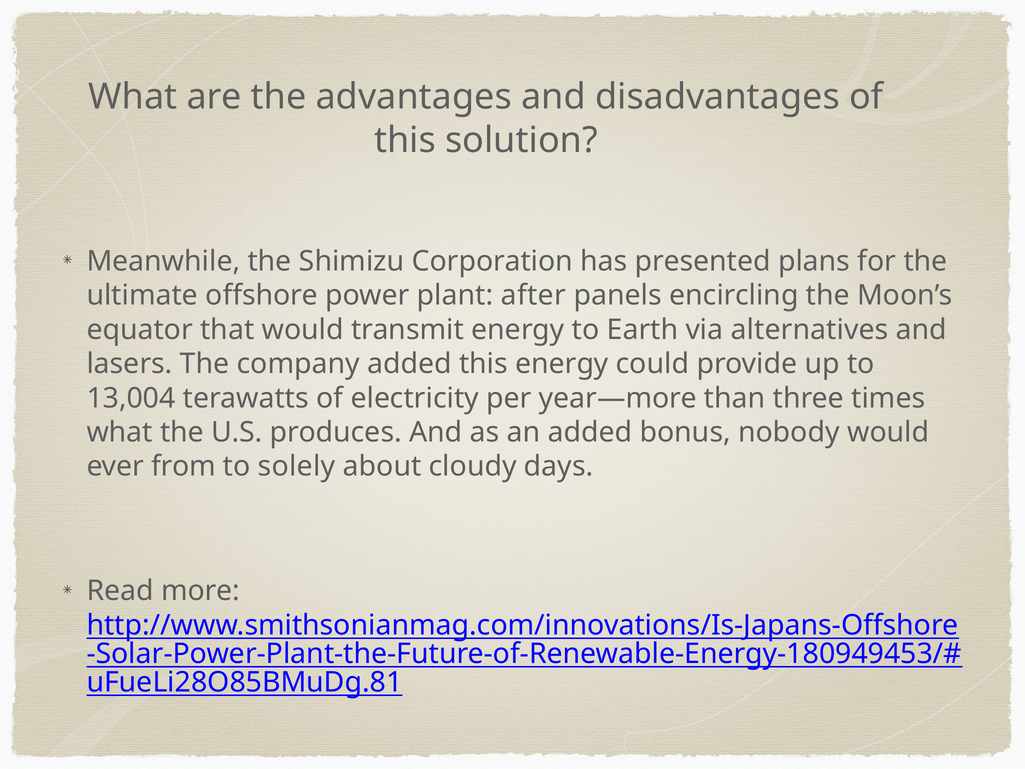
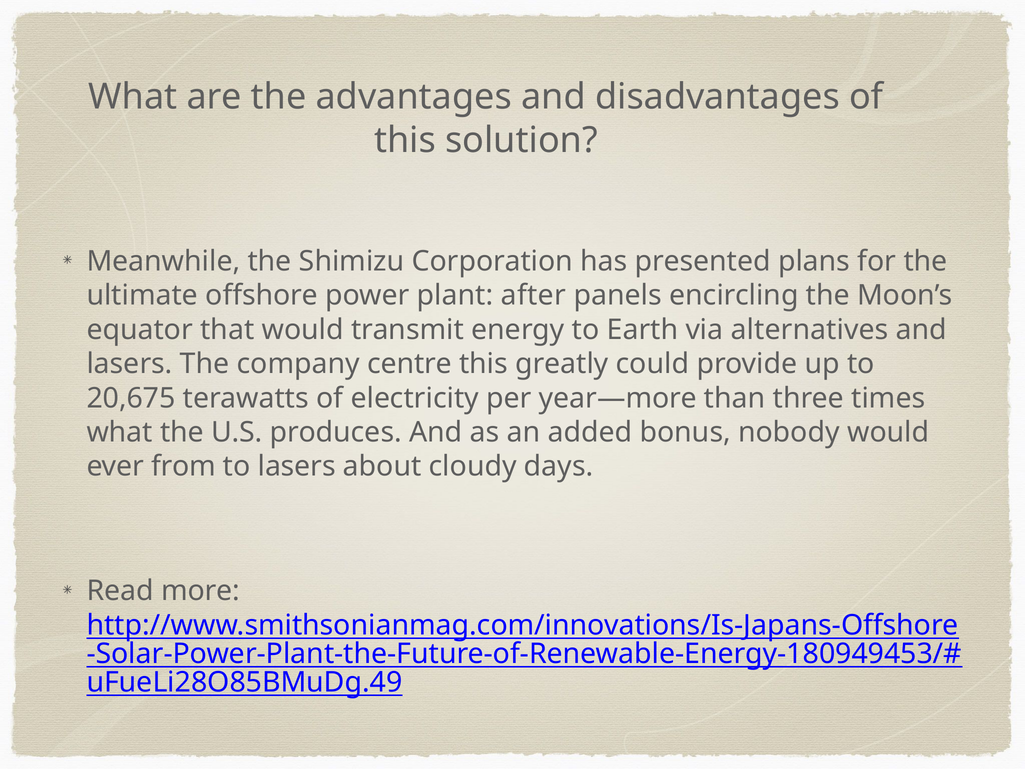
company added: added -> centre (410, 364)
this energy: energy -> greatly (562, 364)
13,004: 13,004 -> 20,675 (131, 398)
to solely: solely -> lasers (297, 466)
uFueLi28O85BMuDg.81: uFueLi28O85BMuDg.81 -> uFueLi28O85BMuDg.49 (244, 682)
